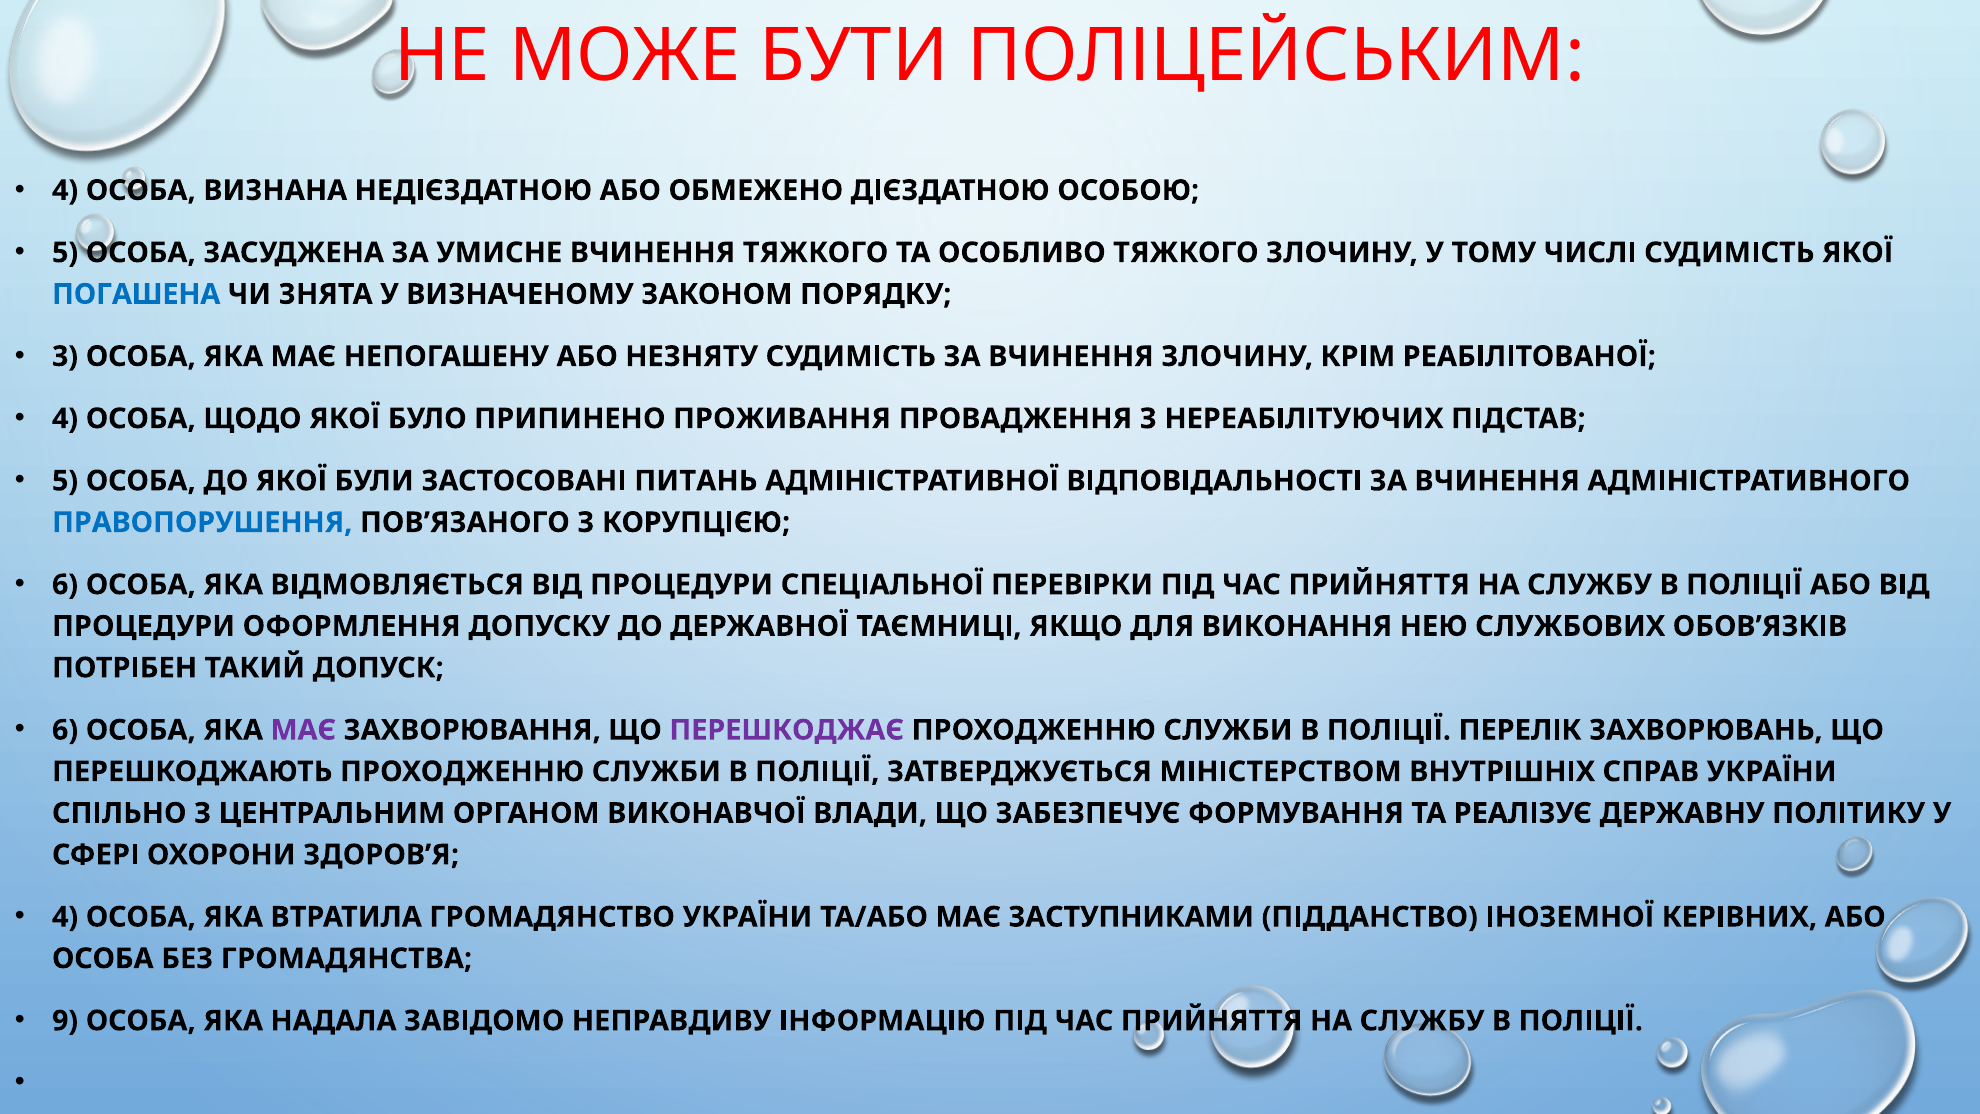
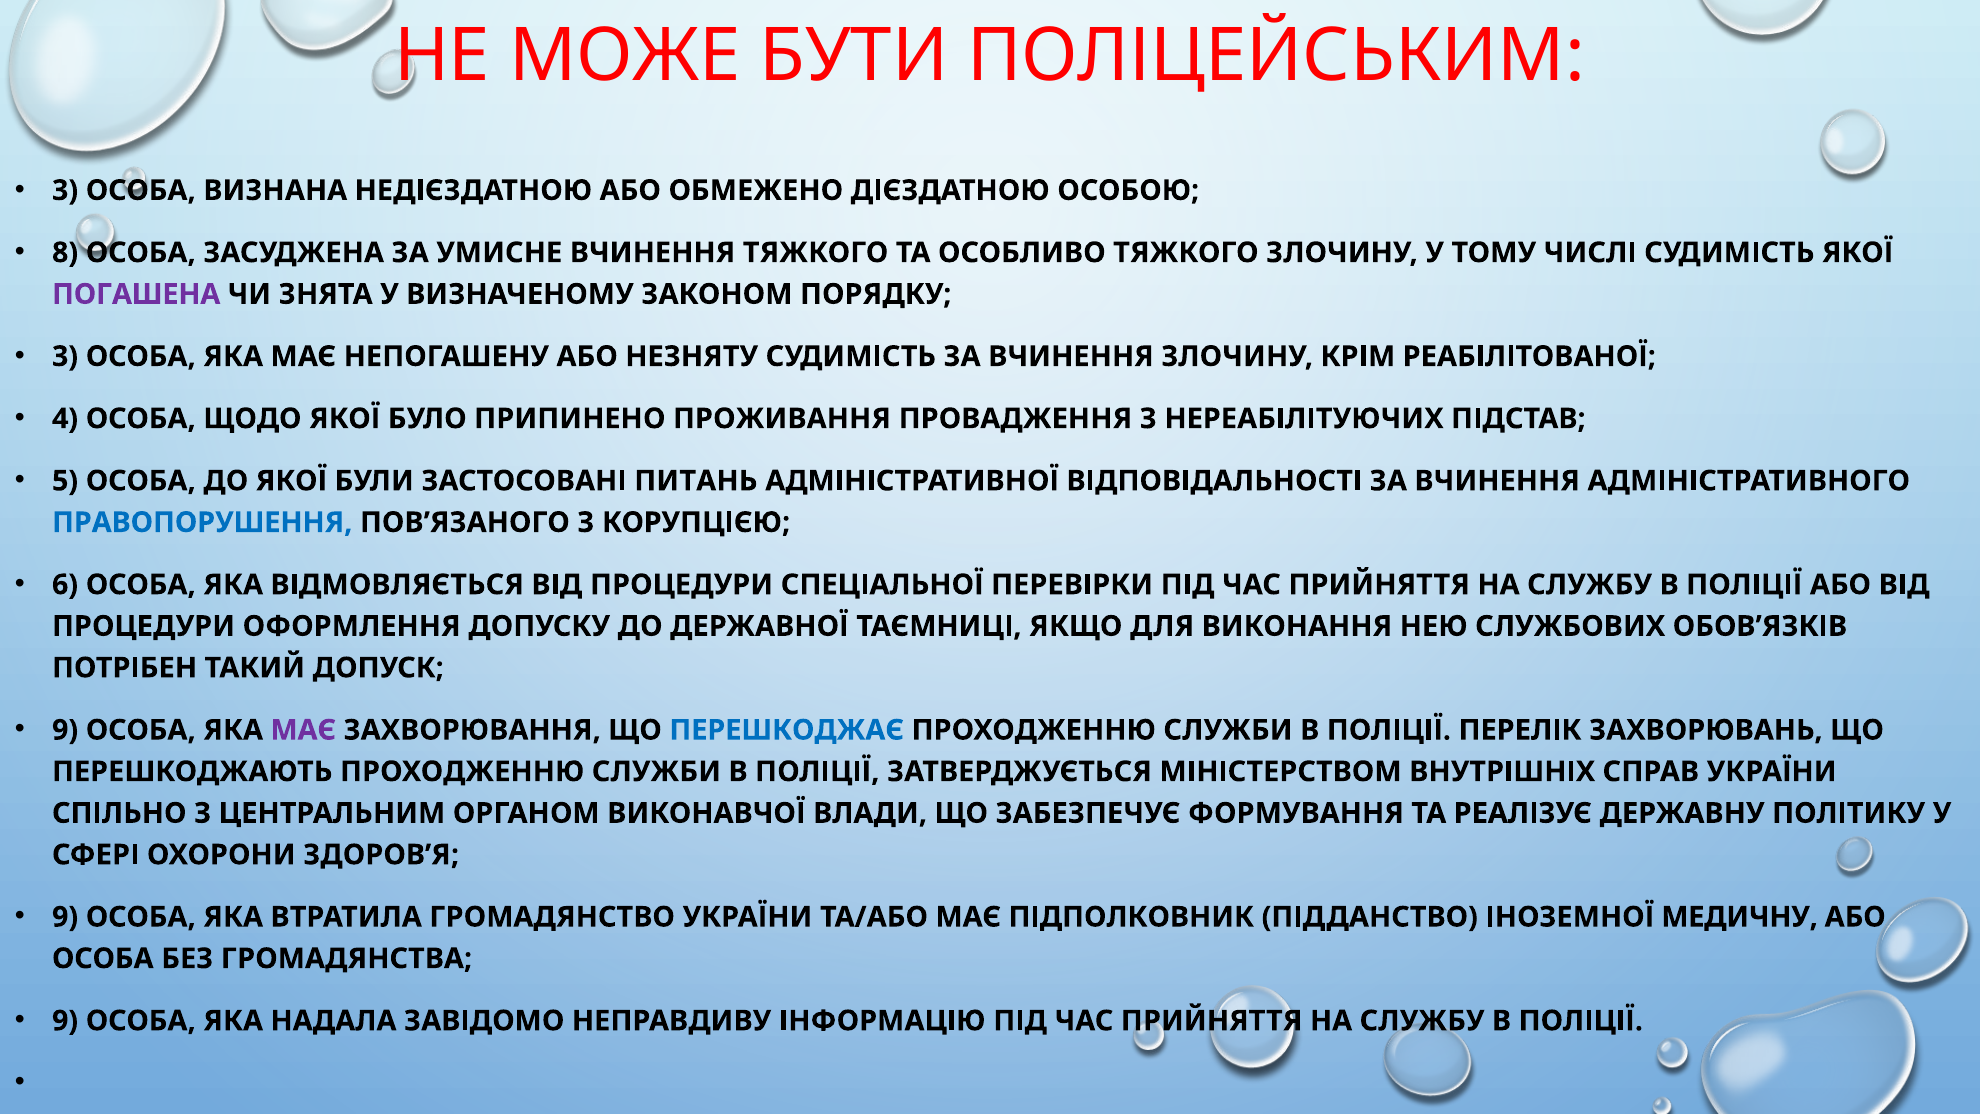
4: 4 -> 3 (65, 190)
5: 5 -> 8 (65, 253)
ПОГАШЕНА colour: blue -> purple (136, 294)
6: 6 -> 9 (65, 730)
ПЕРЕШКОДЖАЄ colour: purple -> blue (787, 730)
4: 4 -> 9 (65, 917)
ЗАСТУПНИКАМИ: ЗАСТУПНИКАМИ -> ПІДПОЛКОВНИК (1131, 917)
КЕРІВНИХ: КЕРІВНИХ -> МЕДИЧНУ (1740, 917)
